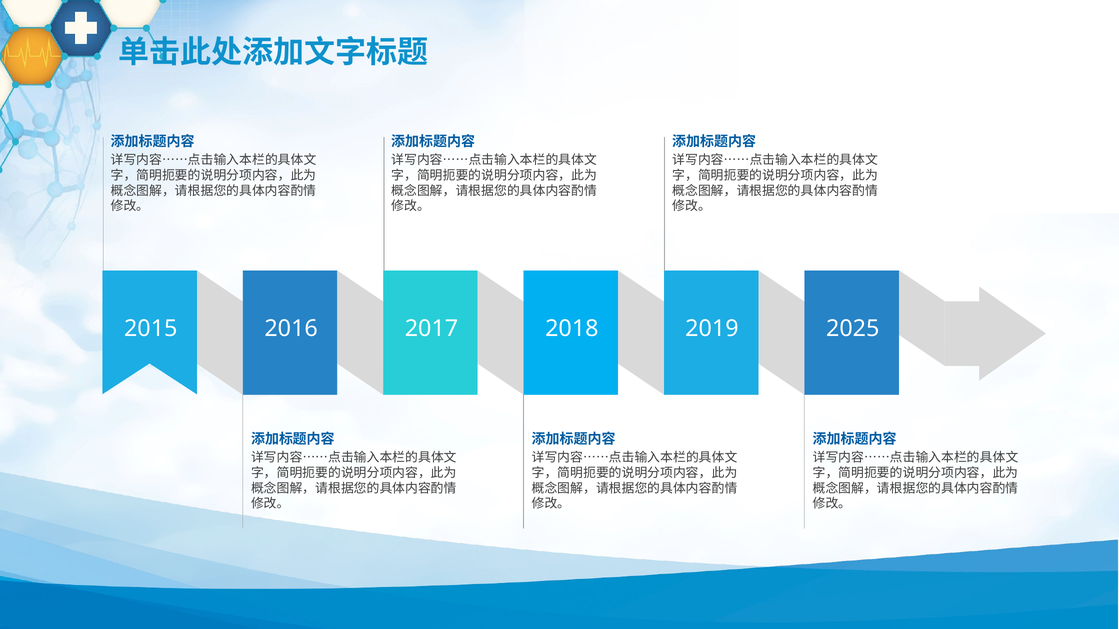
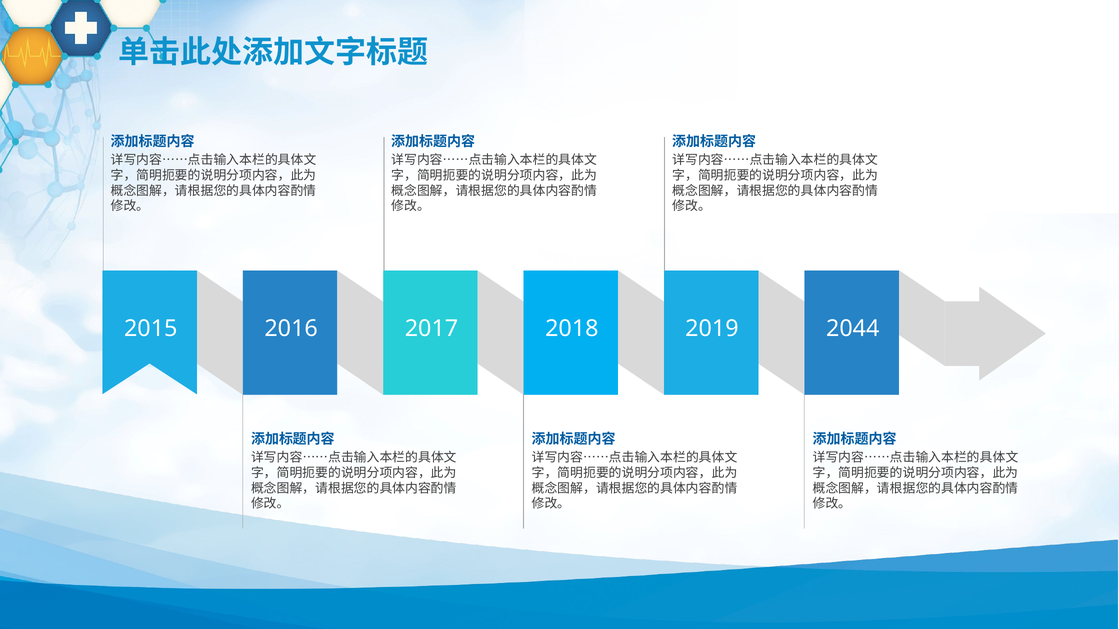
2025: 2025 -> 2044 (853, 329)
